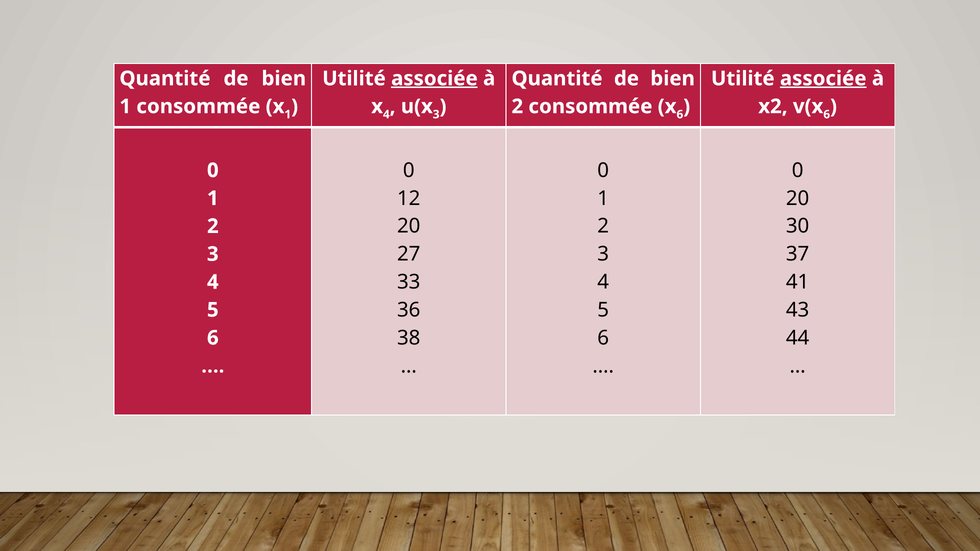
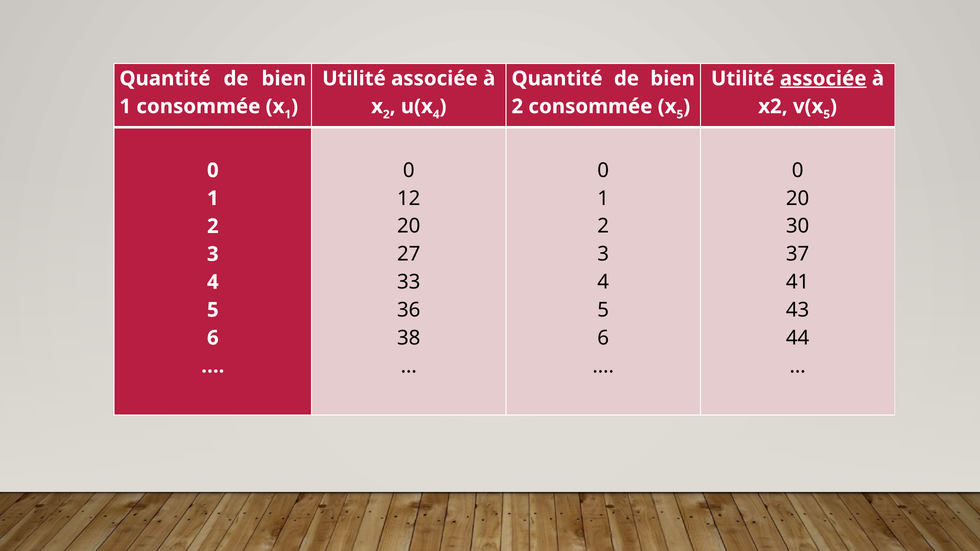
associée underline: present -> none (434, 79)
4: 4 -> 2 (386, 114)
3: 3 -> 4 (436, 114)
6: 6 -> 5 (680, 114)
6: 6 -> 5 (827, 114)
